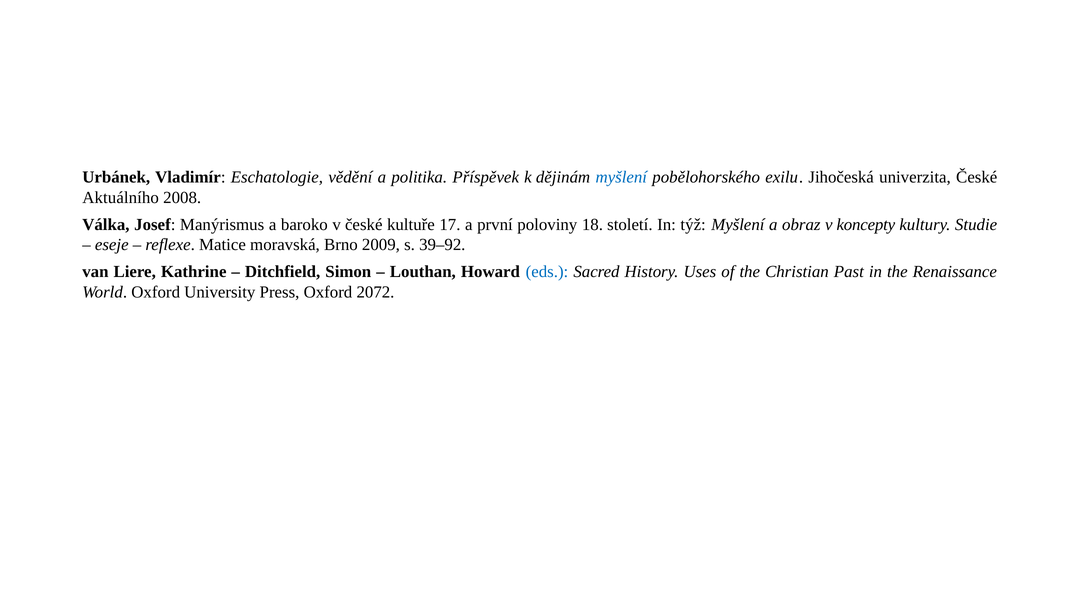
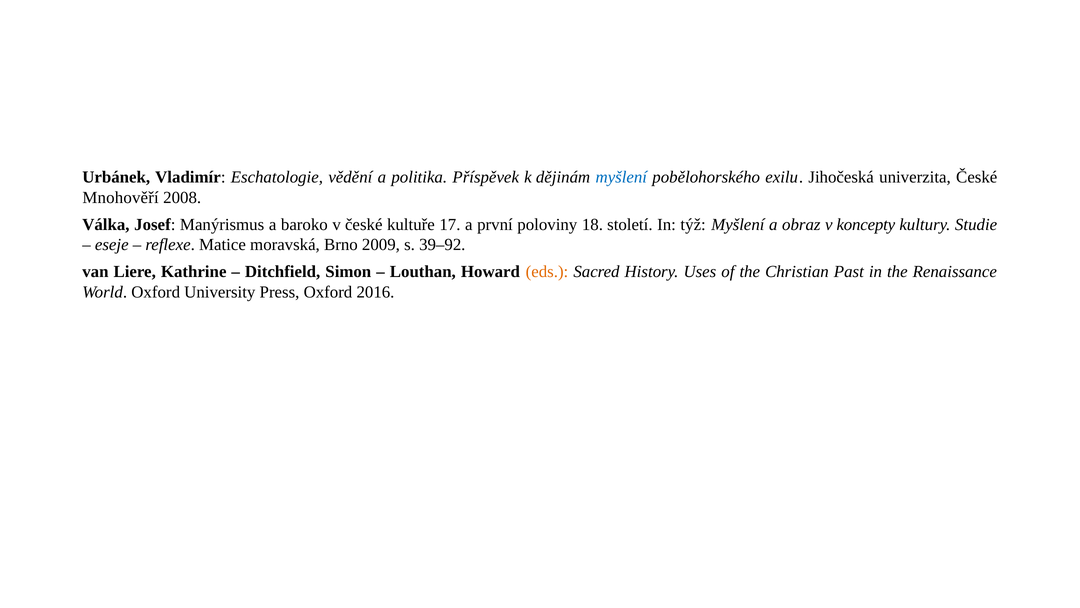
Aktuálního: Aktuálního -> Mnohověří (121, 197)
eds colour: blue -> orange (547, 272)
2072: 2072 -> 2016 (375, 292)
